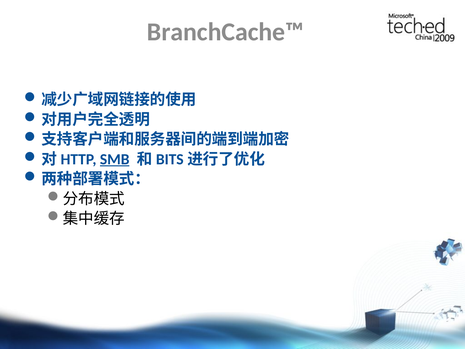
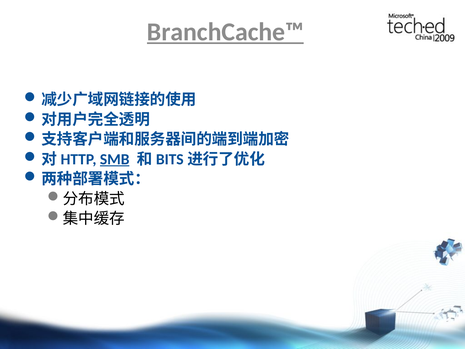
BranchCache™ underline: none -> present (225, 32)
